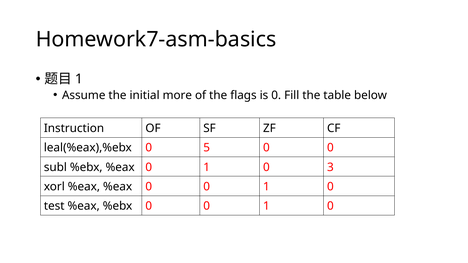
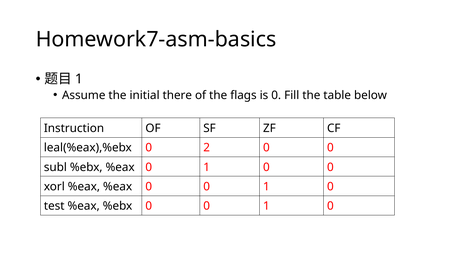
more: more -> there (177, 95)
5: 5 -> 2 (207, 148)
1 0 3: 3 -> 0 (330, 167)
